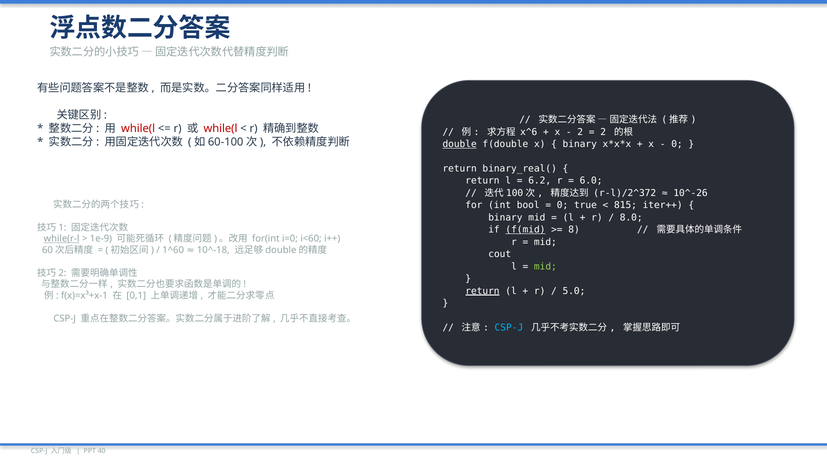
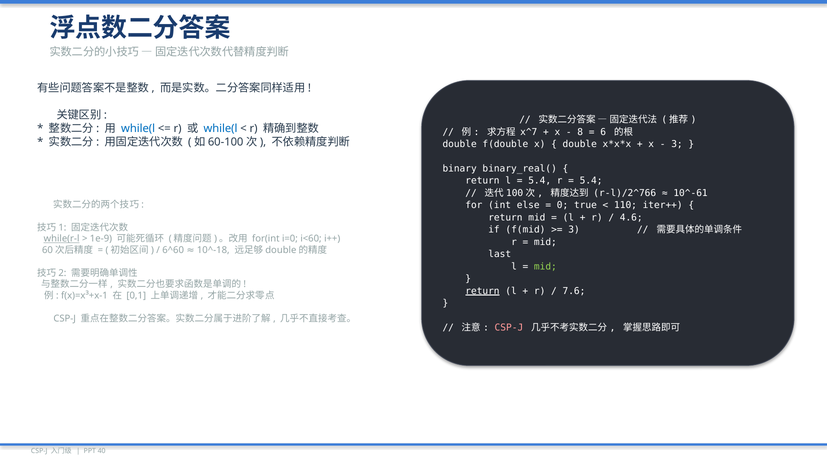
while(l colour: red -> blue (138, 129)
while(l colour: red -> blue (220, 129)
x^6: x^6 -> x^7 (529, 132)
2: 2 -> 8 (580, 132)
2: 2 -> 6 (603, 132)
double underline: present -> none (460, 144)
binary: binary -> double (580, 144)
0: 0 -> 3 (677, 144)
return: return -> binary (460, 169)
6.2: 6.2 -> 5.4 (540, 181)
6.0: 6.0 -> 5.4 (591, 181)
r-l)/2^372: r-l)/2^372 -> r-l)/2^766 (625, 193)
10^-26: 10^-26 -> 10^-61 (691, 193)
bool: bool -> else (528, 205)
815: 815 -> 110 (626, 205)
binary: binary -> return (505, 218)
8.0: 8.0 -> 4.6 (631, 218)
f(mid underline: present -> none (525, 230)
8: 8 -> 3 (574, 230)
1^60: 1^60 -> 6^60 (173, 250)
cout: cout -> last (500, 254)
5.0: 5.0 -> 7.6 (574, 291)
CSP-J colour: light blue -> pink (509, 328)
